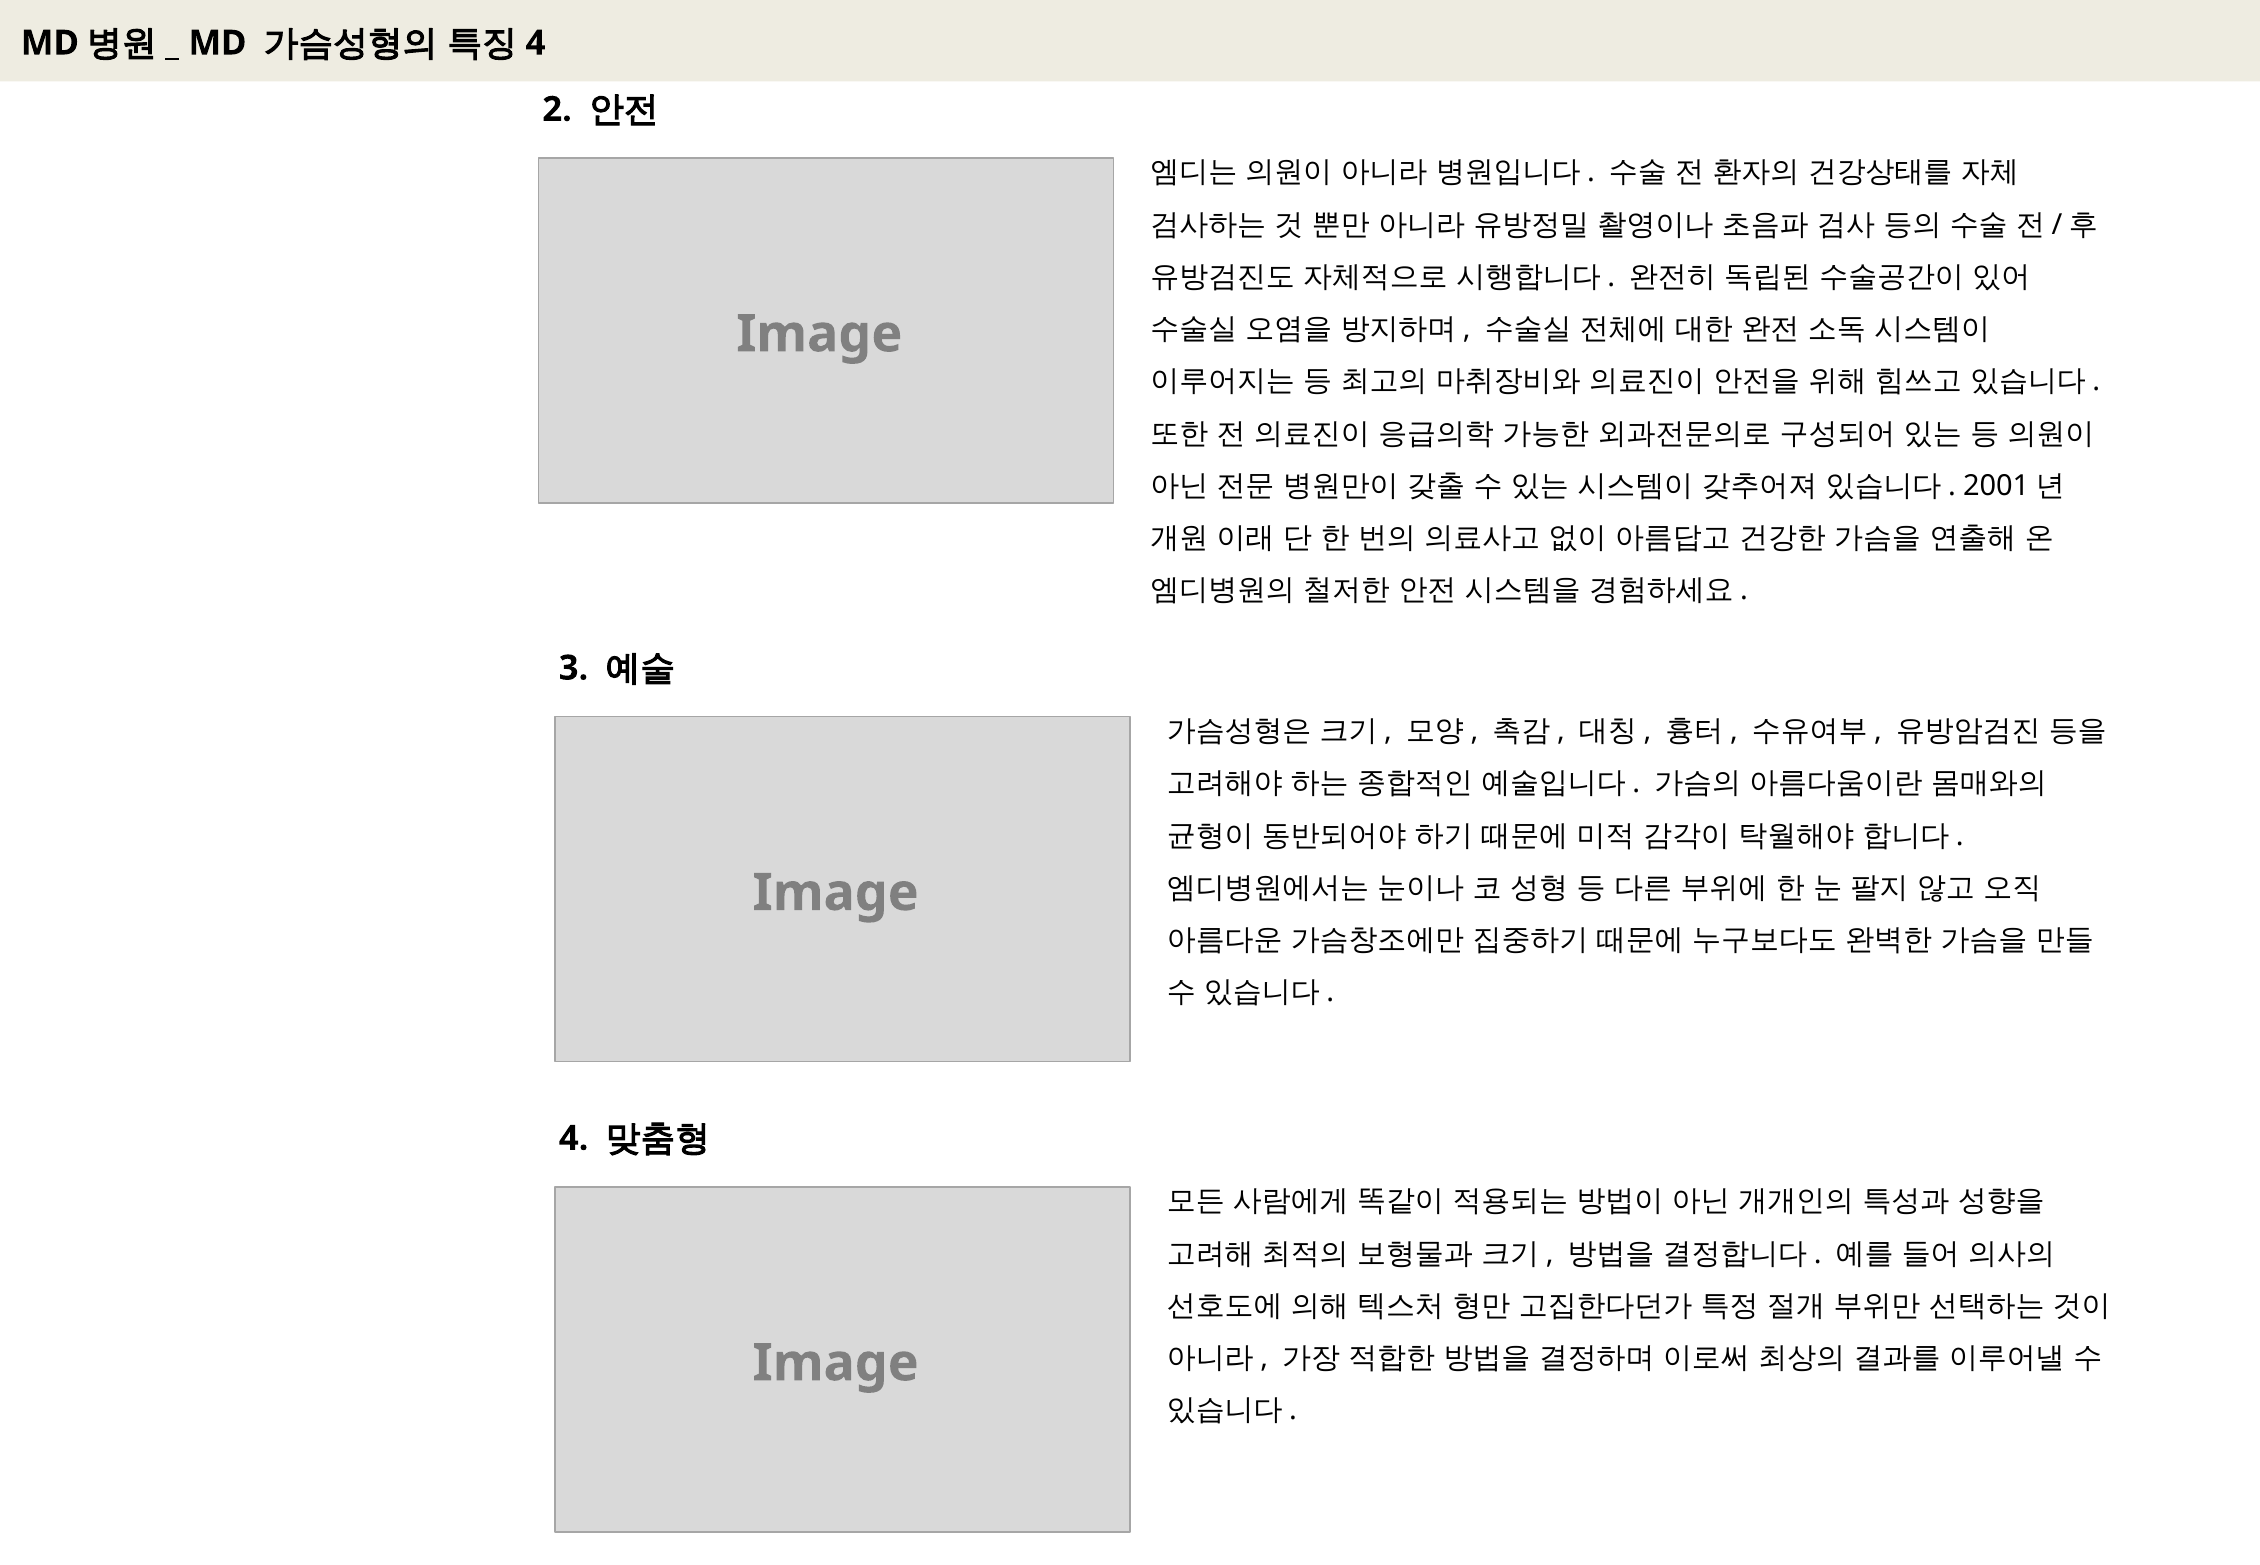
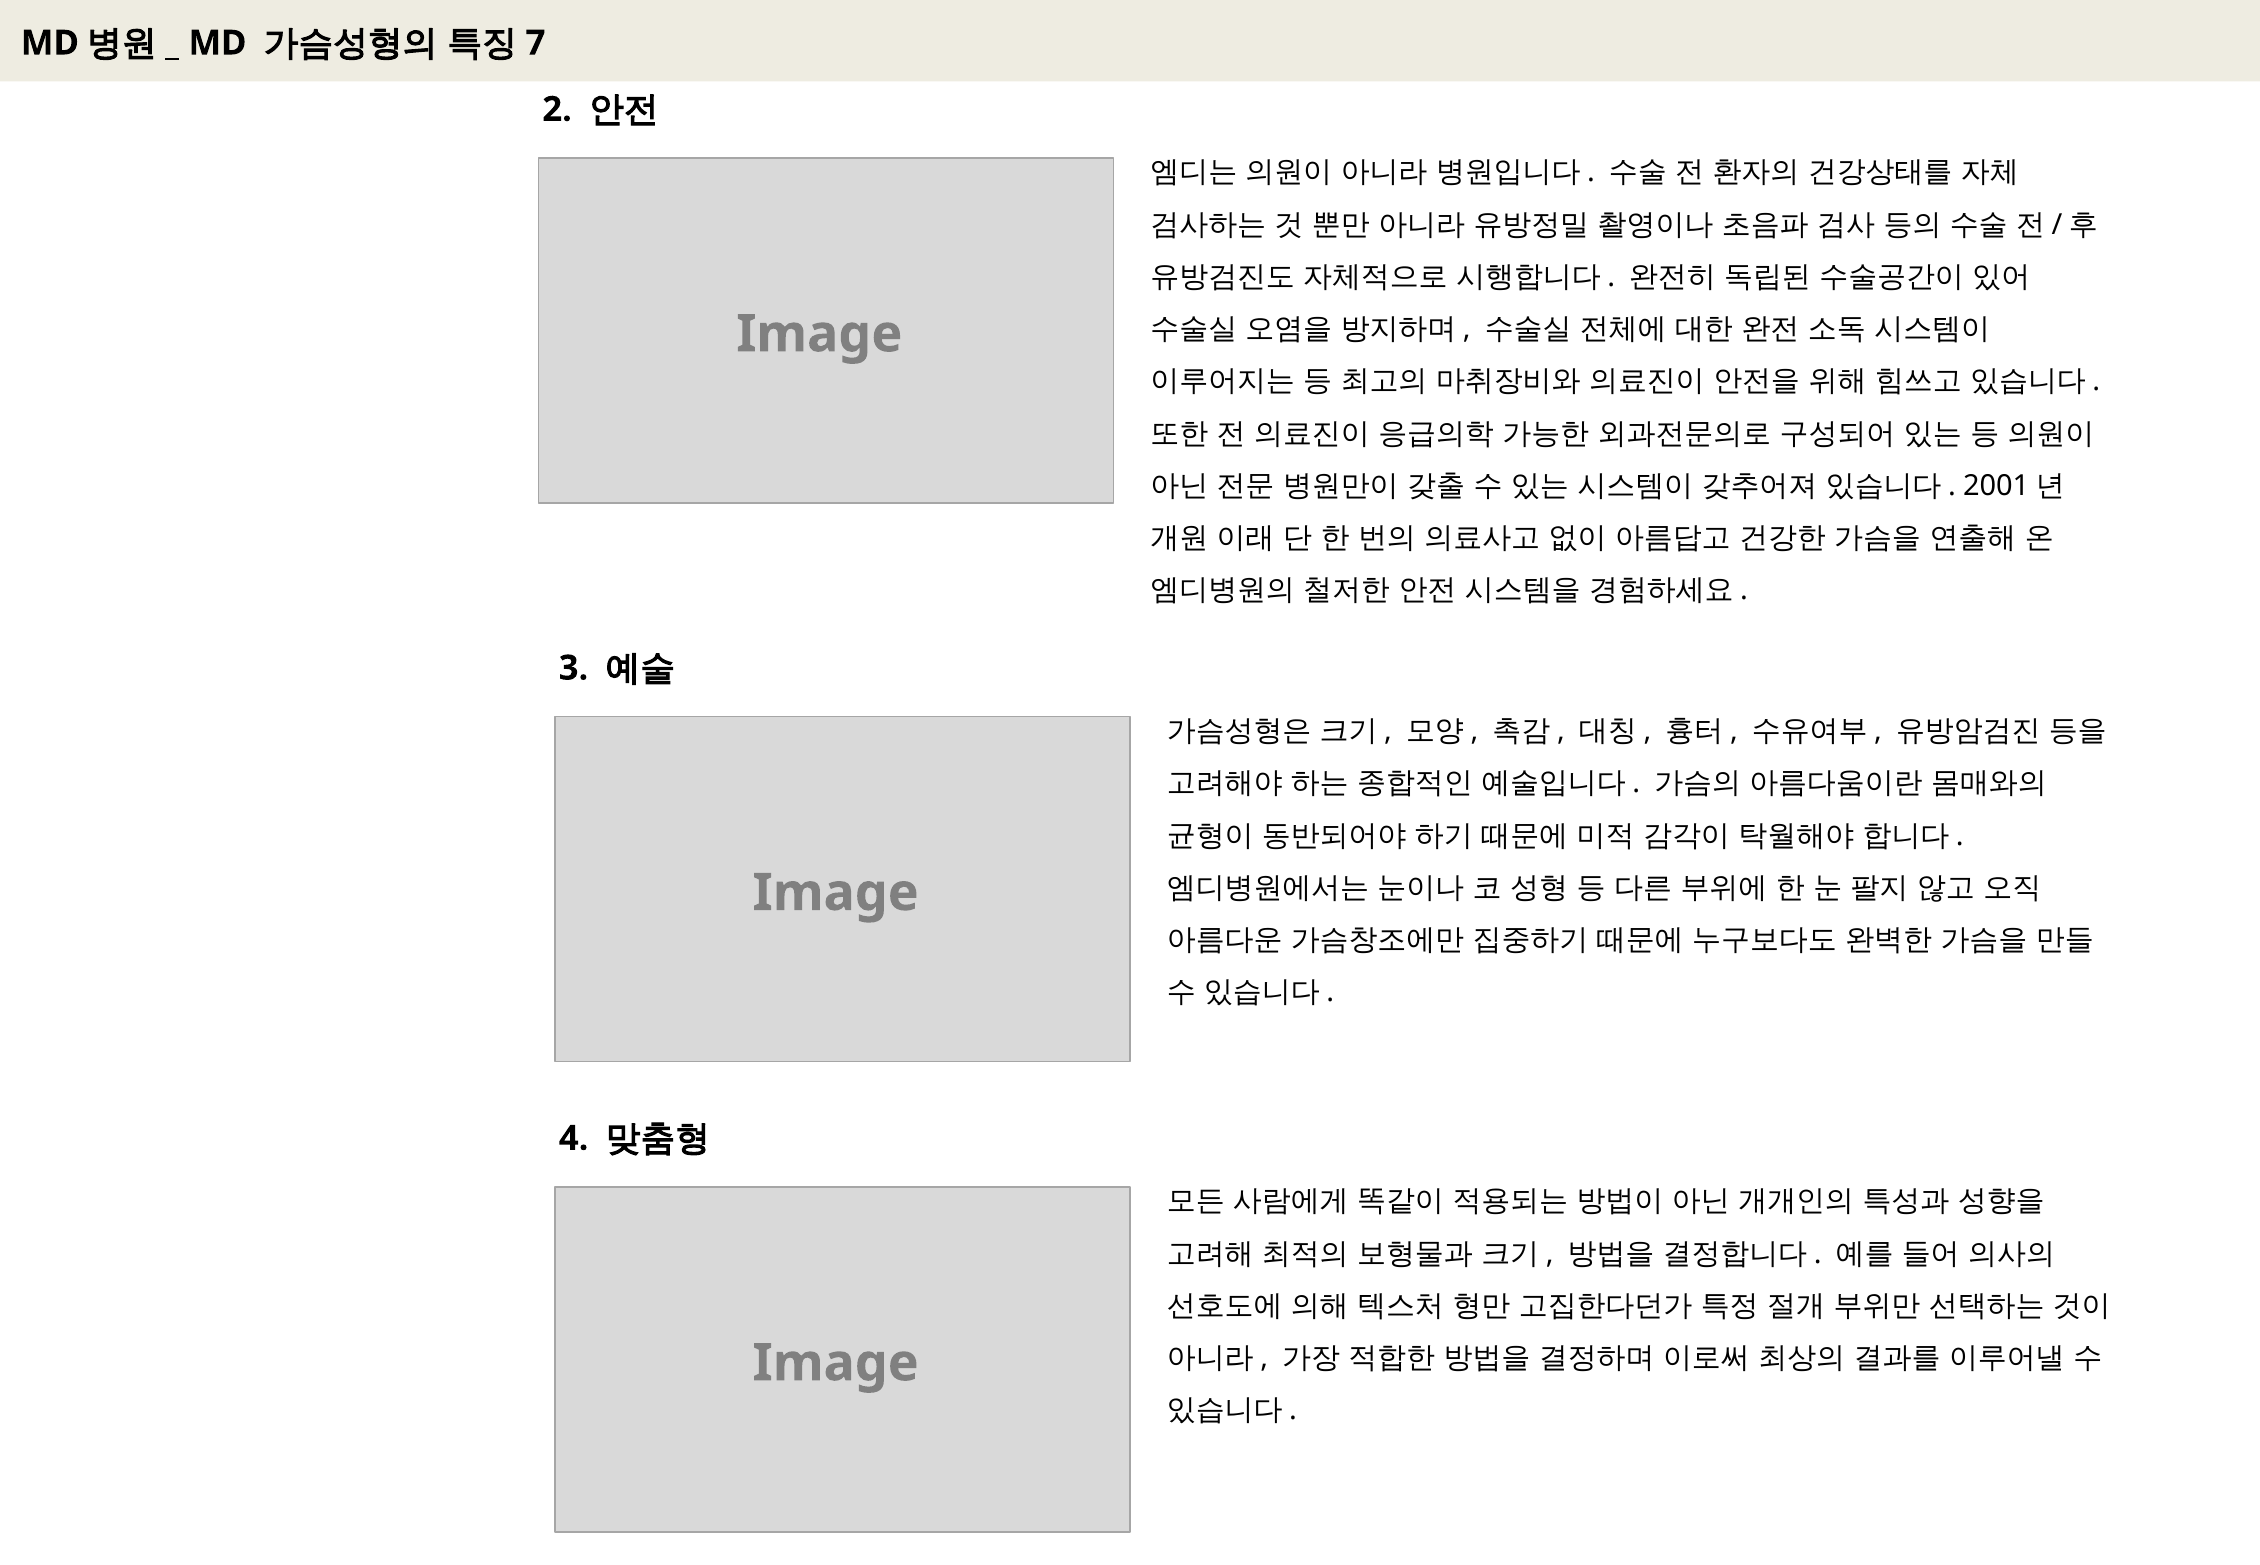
4: 4 -> 7 (535, 43)
